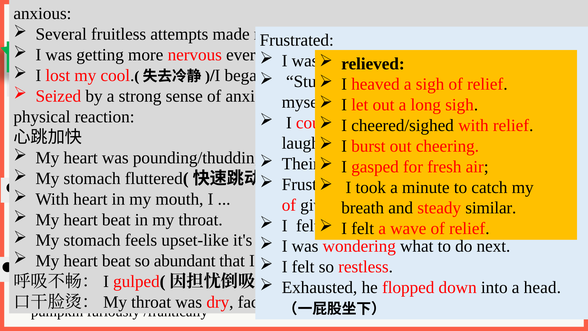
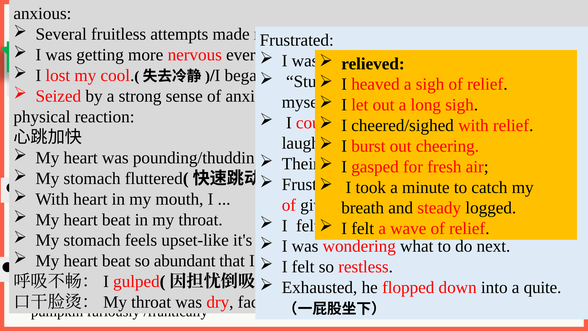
similar: similar -> logged (491, 208)
a head: head -> quite (543, 287)
